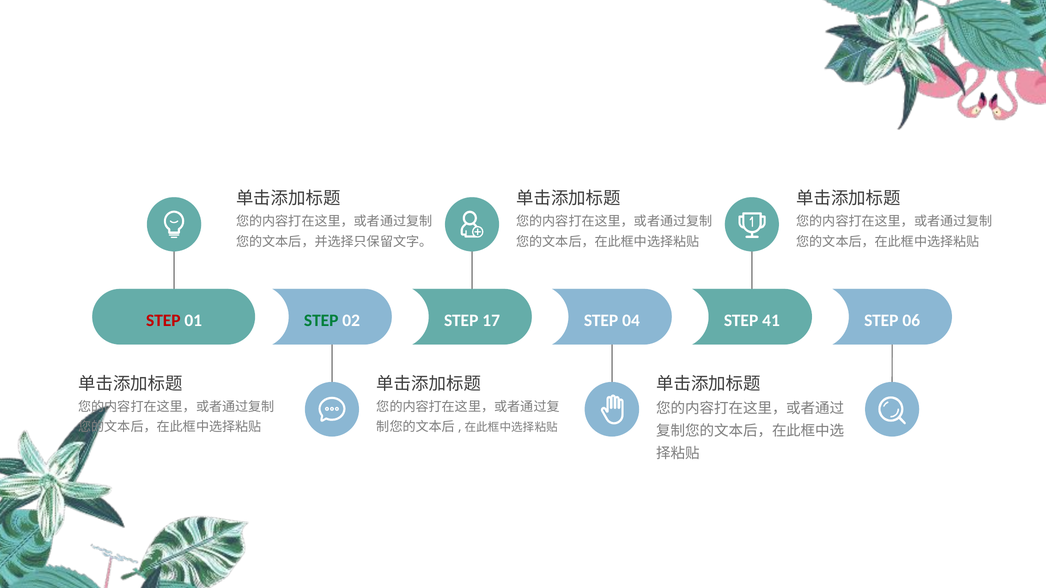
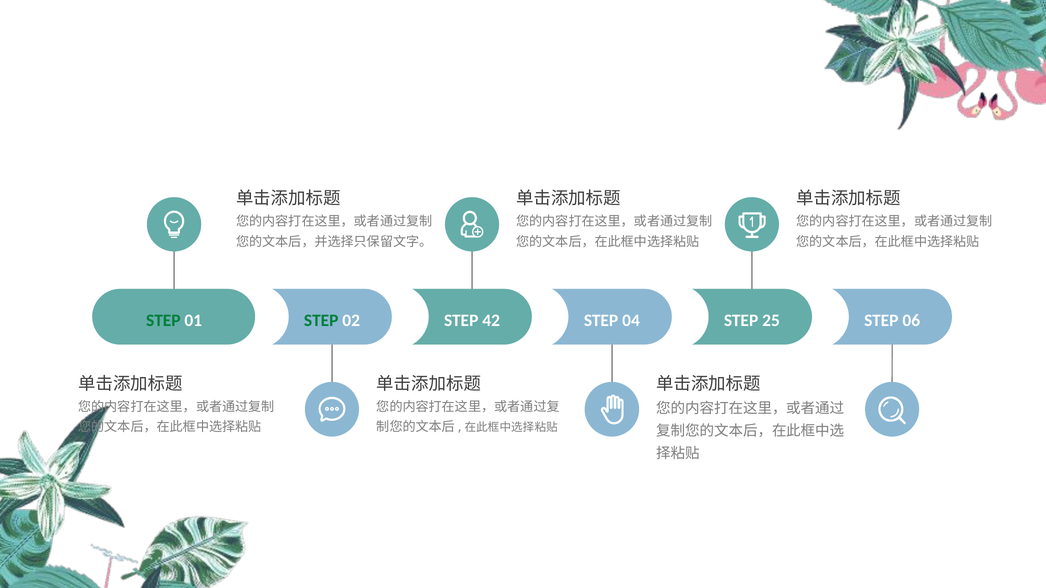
STEP colour: red -> green (163, 321)
17: 17 -> 42 (491, 321)
41: 41 -> 25 (771, 321)
